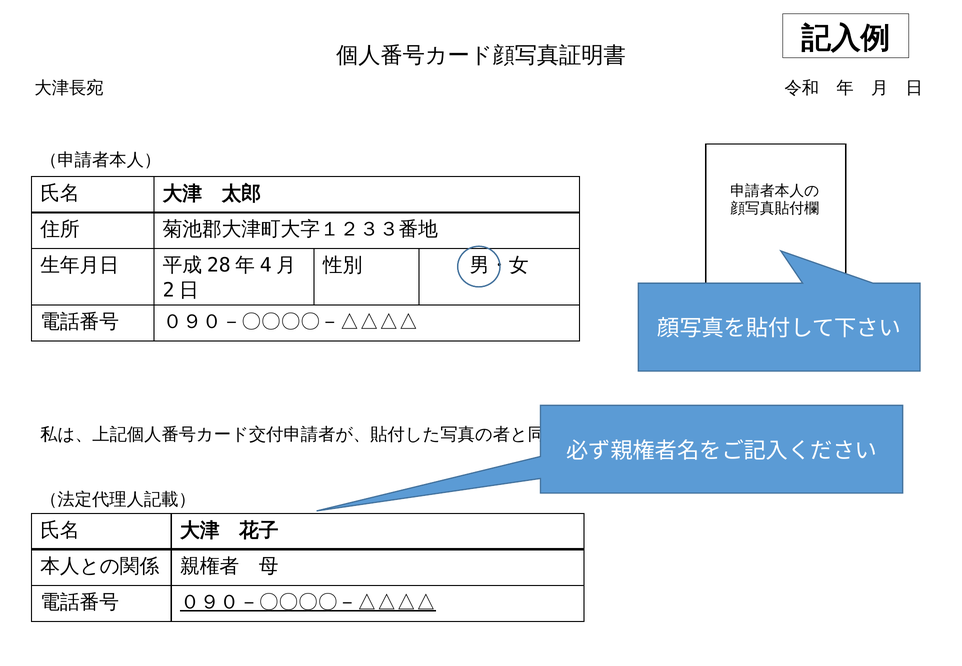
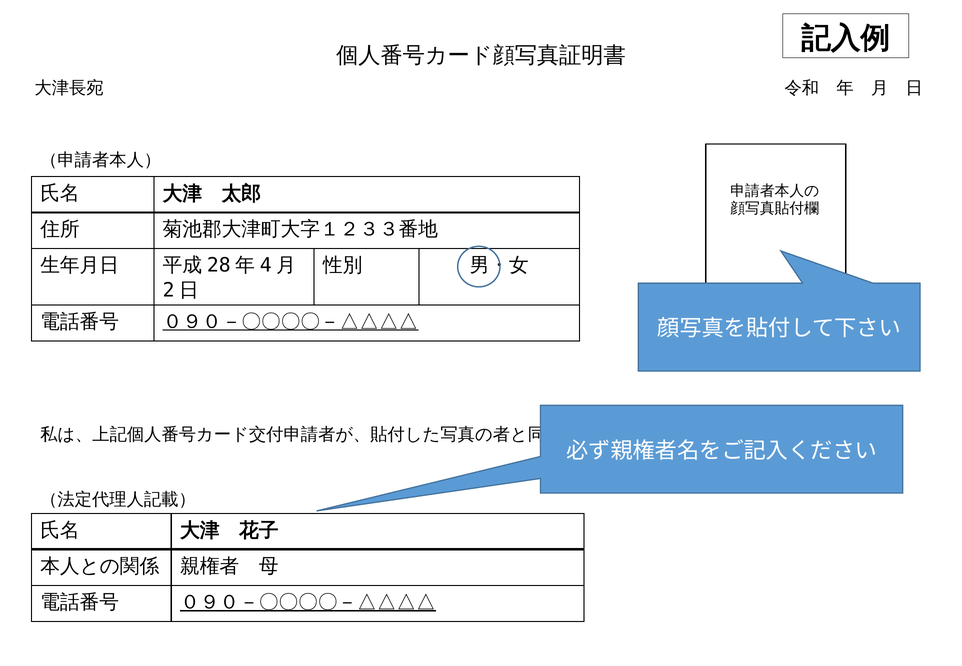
０９０－〇〇〇〇－△△△△ underline: none -> present (291, 322)
